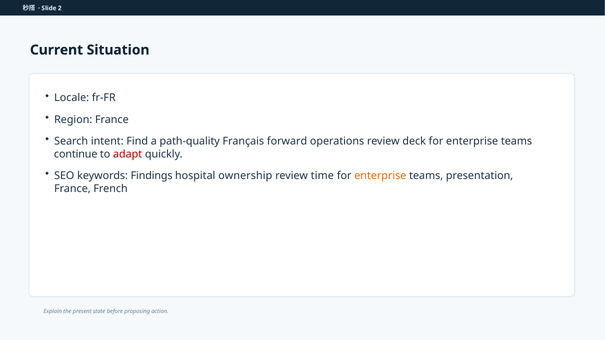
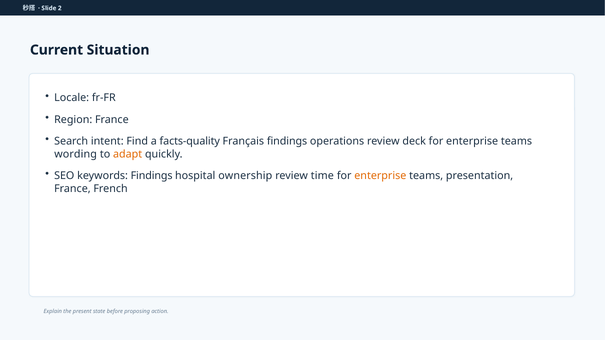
path-quality: path-quality -> facts-quality (190, 141)
Français forward: forward -> findings (287, 141)
continue: continue -> wording (76, 154)
adapt colour: red -> orange (128, 154)
